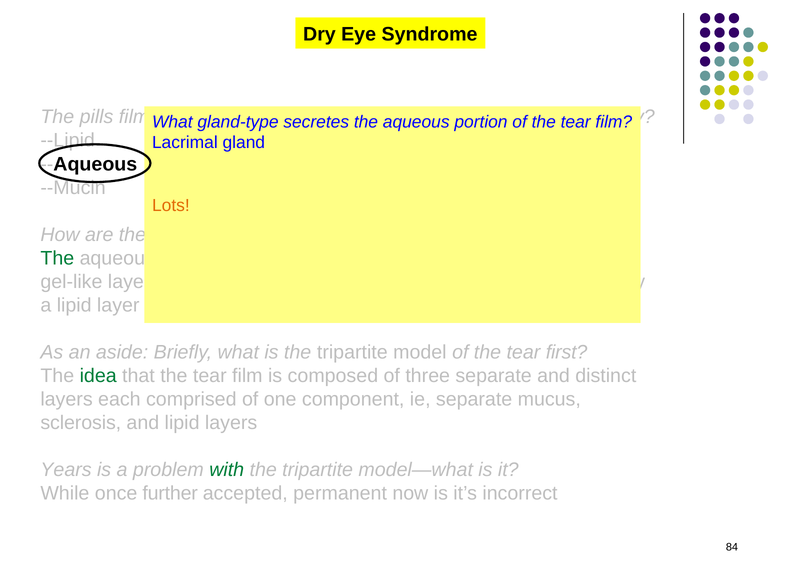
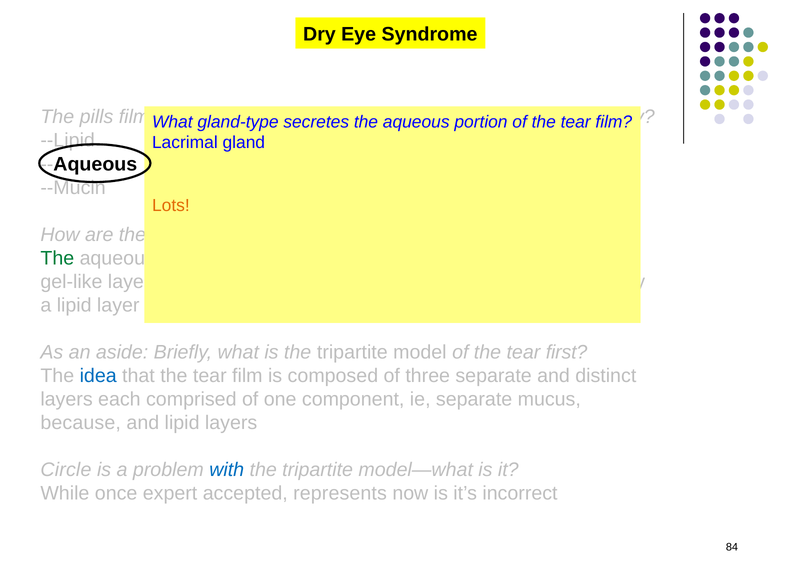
idea colour: green -> blue (98, 376)
sclerosis: sclerosis -> because (81, 423)
Years: Years -> Circle (66, 470)
with colour: green -> blue (227, 470)
further: further -> expert (170, 494)
permanent: permanent -> represents (340, 494)
